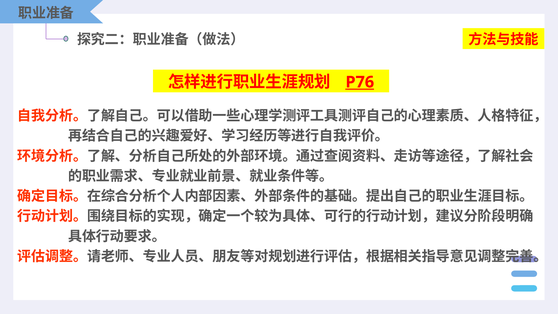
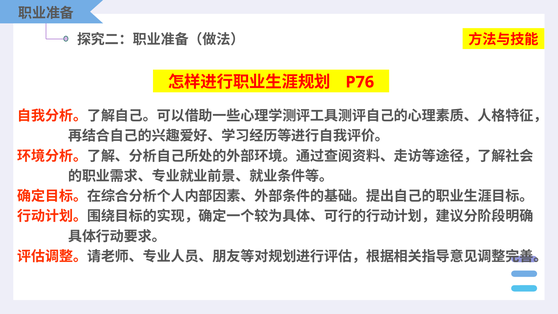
P76 underline: present -> none (360, 82)
